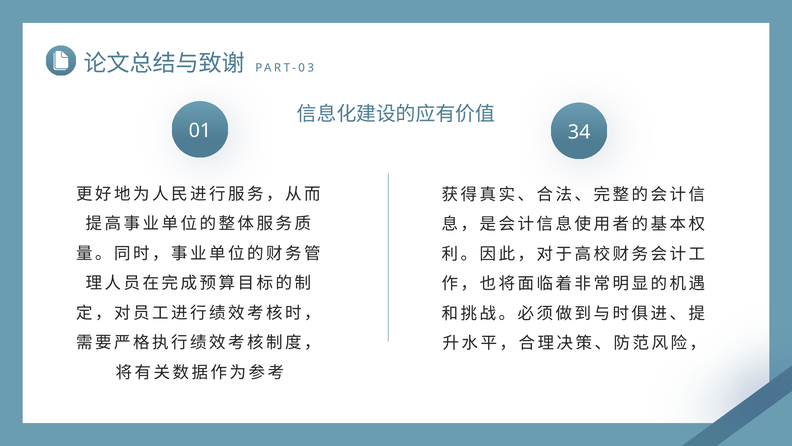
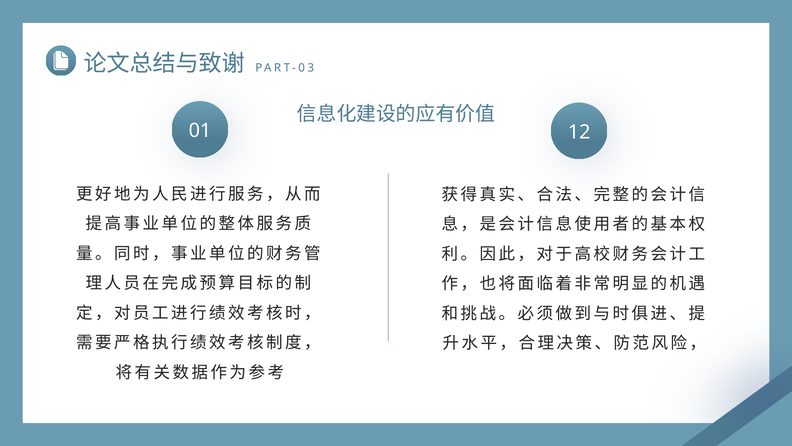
34: 34 -> 12 (579, 132)
